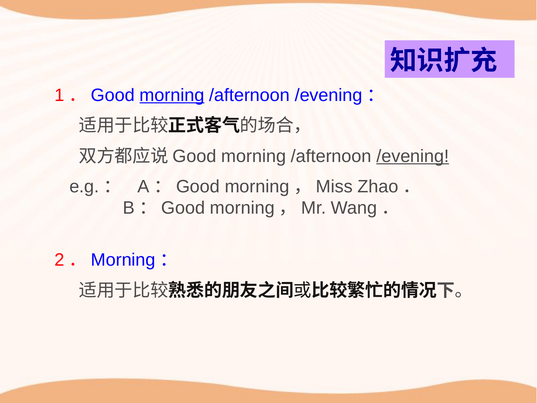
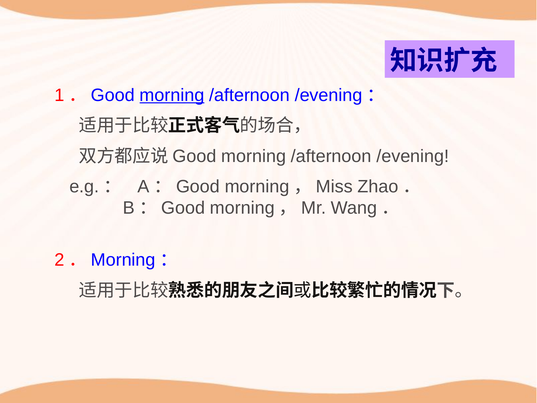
/evening underline: present -> none (413, 156)
